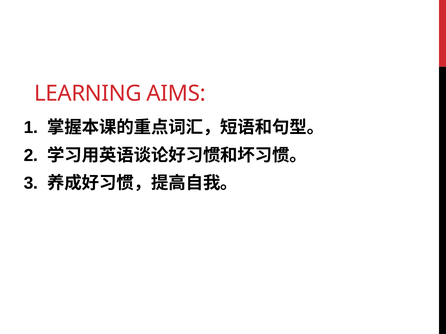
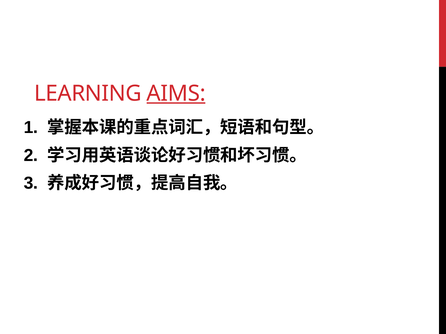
AIMS underline: none -> present (176, 93)
